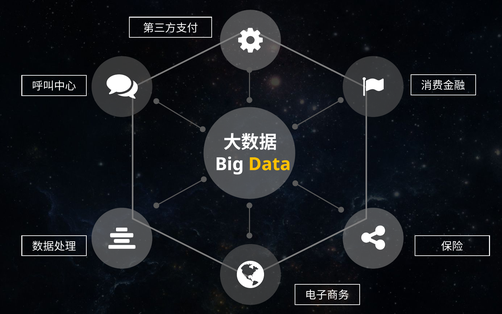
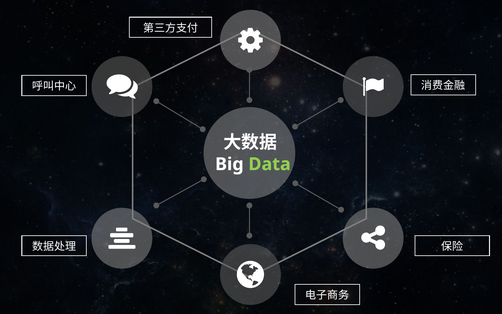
Data colour: yellow -> light green (270, 164)
